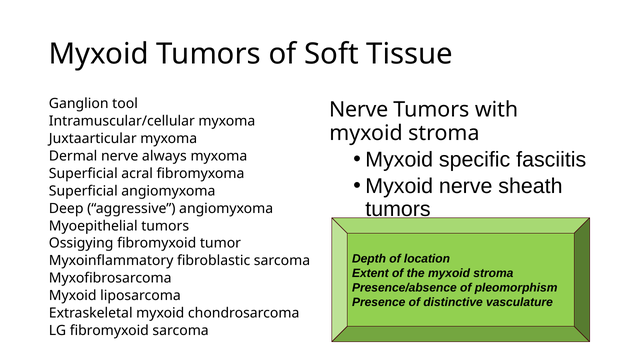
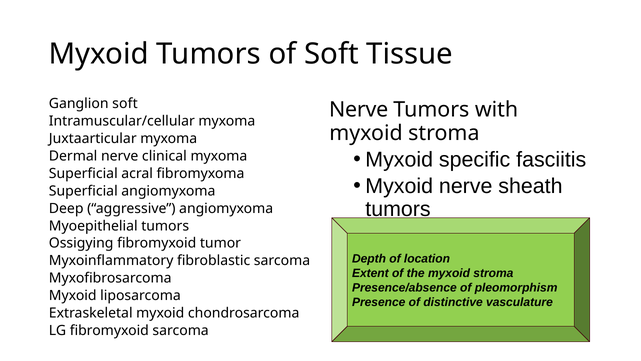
Ganglion tool: tool -> soft (125, 103)
always: always -> clinical (164, 156)
